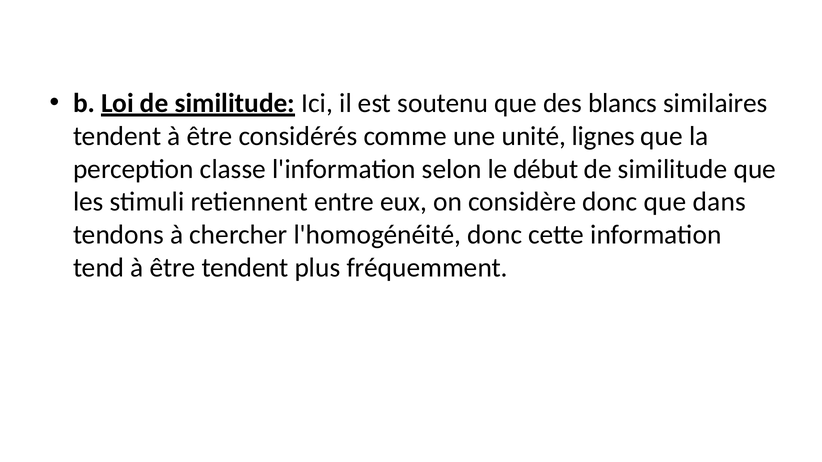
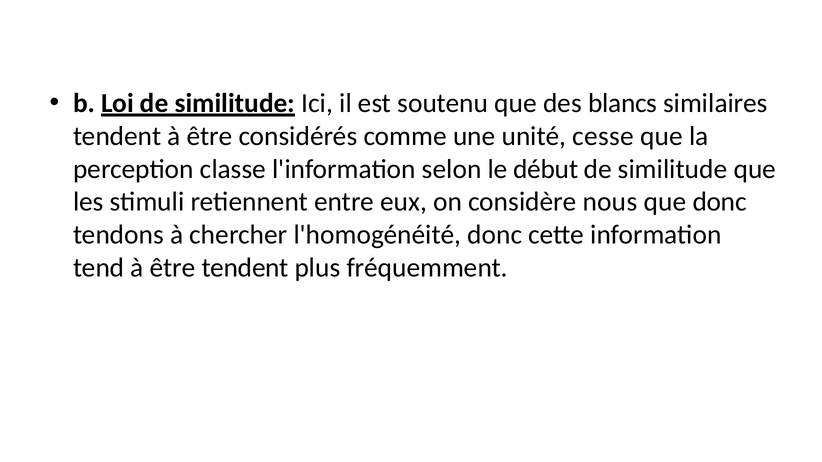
lignes: lignes -> cesse (603, 136)
considère donc: donc -> nous (610, 202)
que dans: dans -> donc (720, 202)
